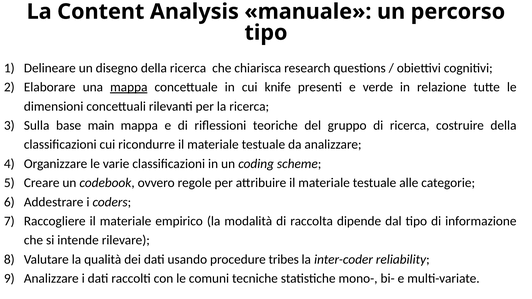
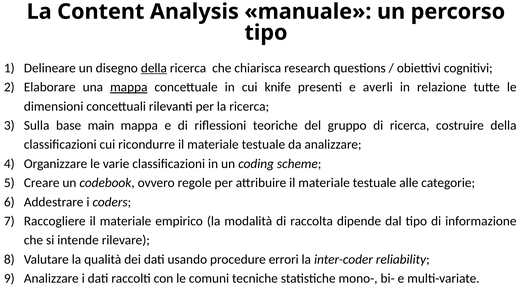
della underline: none -> present (154, 68)
verde: verde -> averli (378, 87)
tribes: tribes -> errori (284, 260)
